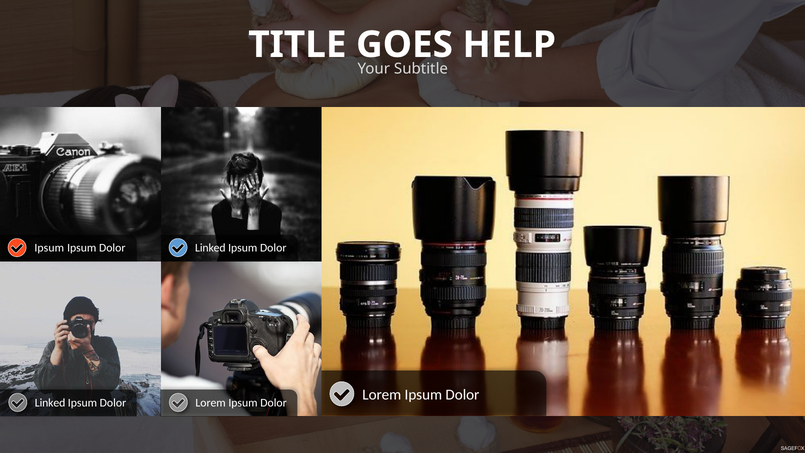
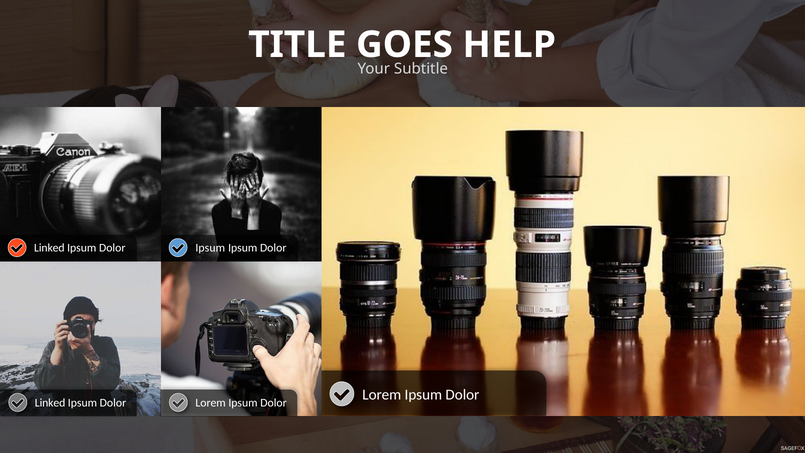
Ipsum: Ipsum -> Linked (49, 248)
Linked: Linked -> Ipsum (210, 248)
